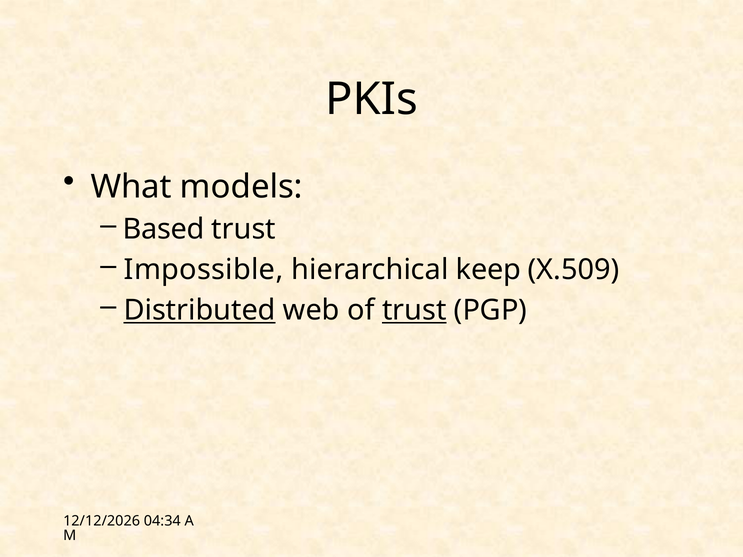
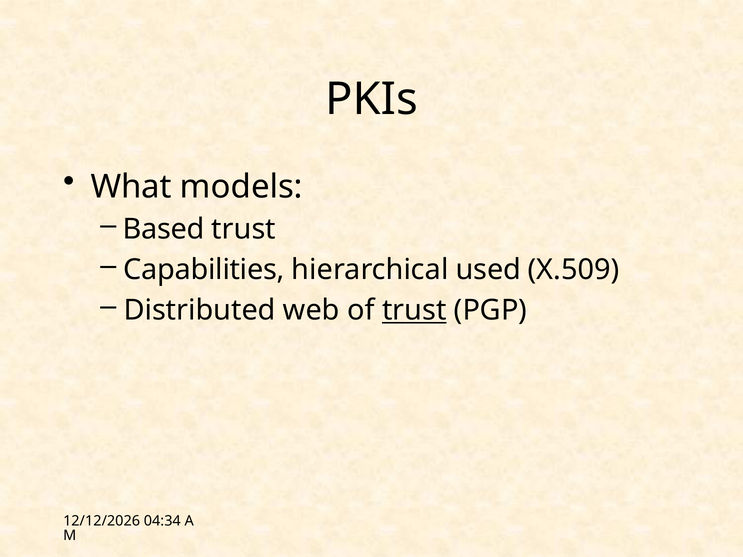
Impossible: Impossible -> Capabilities (204, 270)
keep: keep -> used (488, 270)
Distributed underline: present -> none (200, 310)
